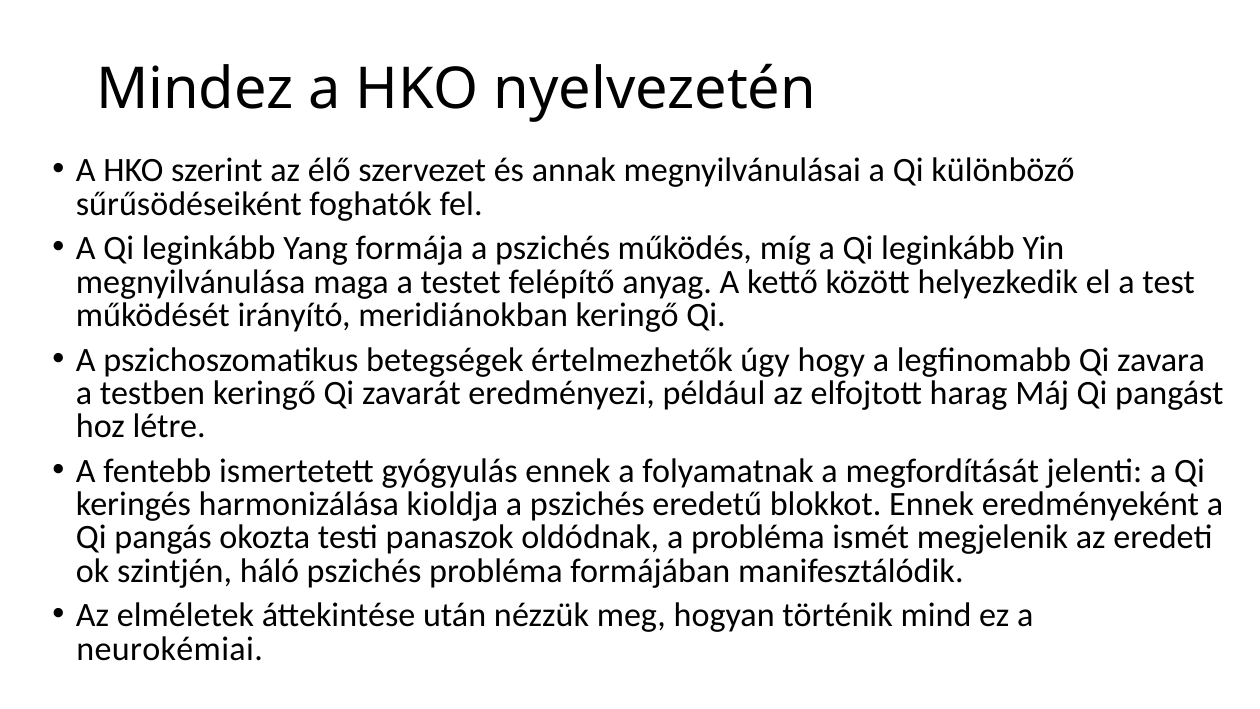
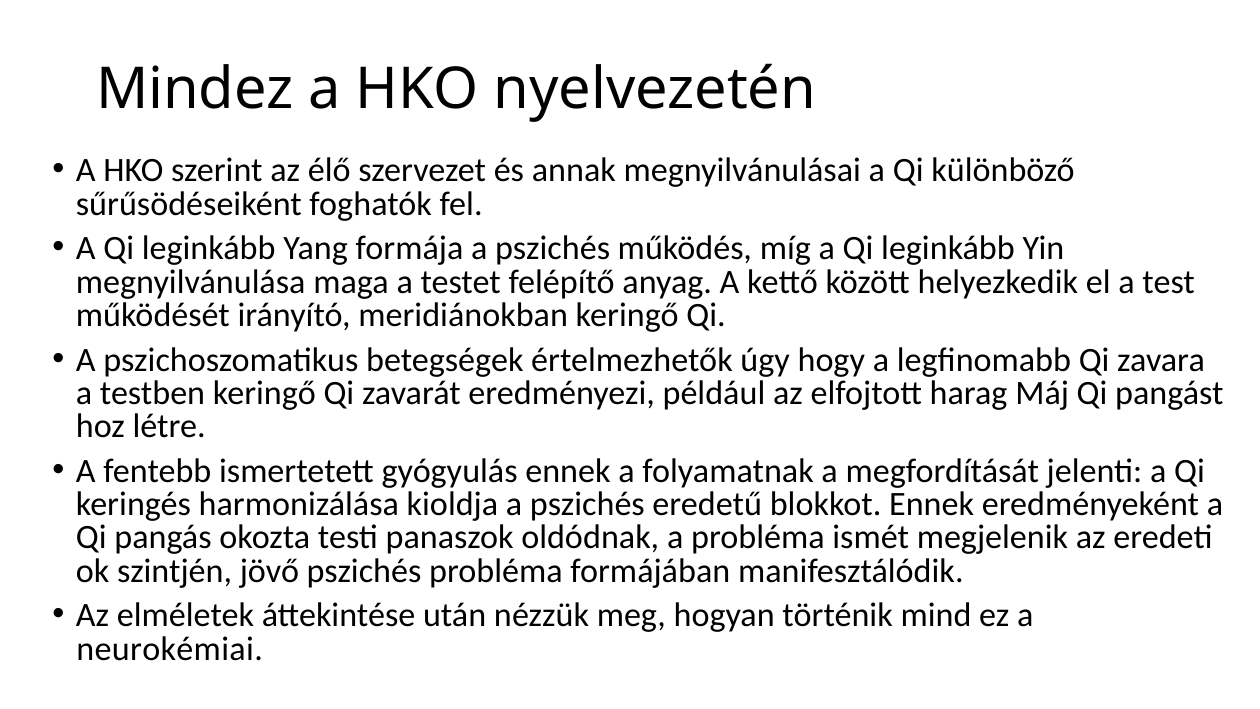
háló: háló -> jövő (269, 571)
